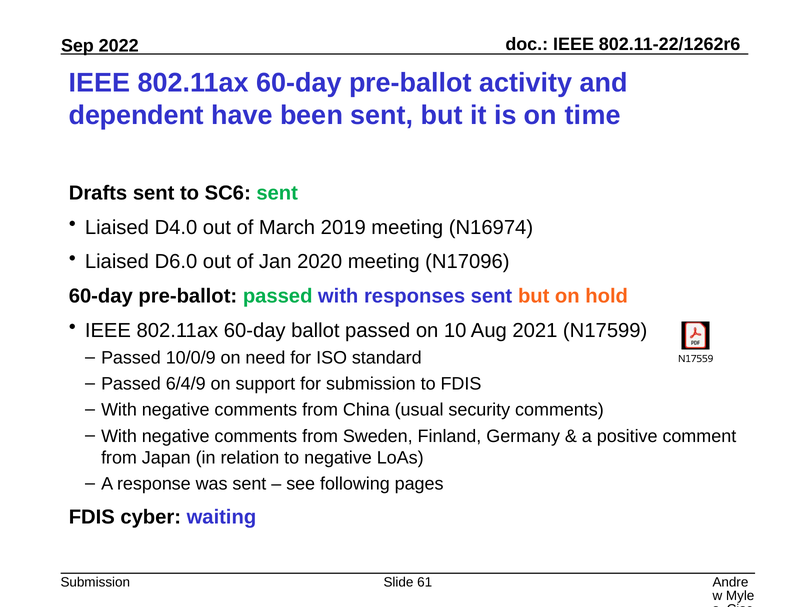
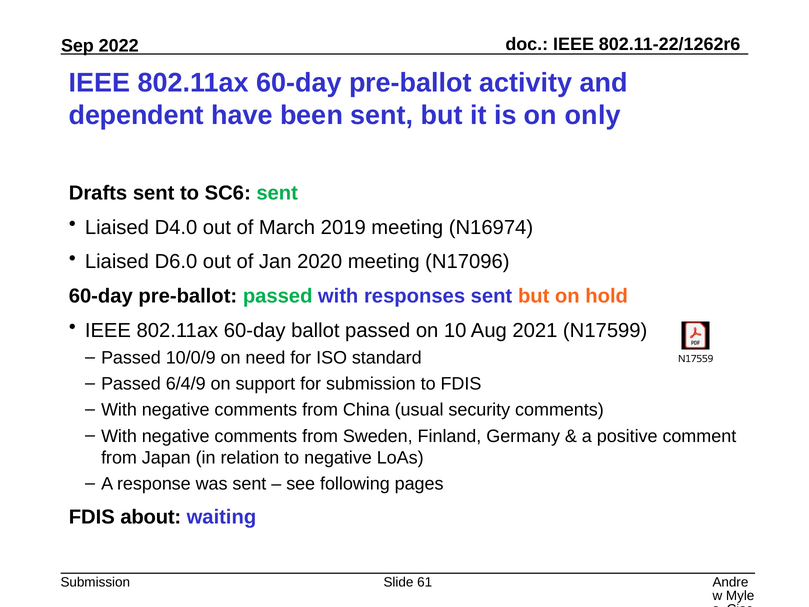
time: time -> only (593, 115)
cyber: cyber -> about (151, 517)
